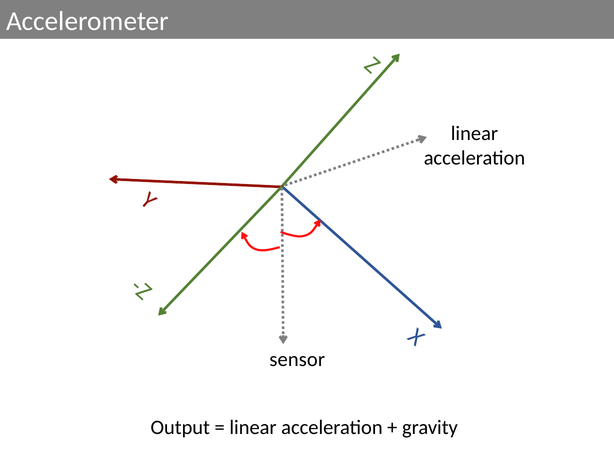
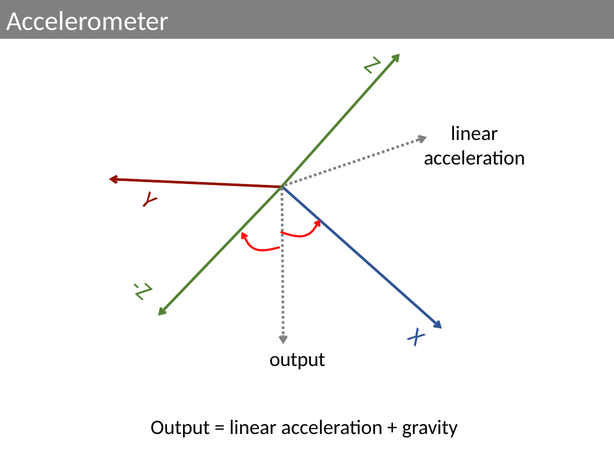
sensor: sensor -> output (297, 359)
